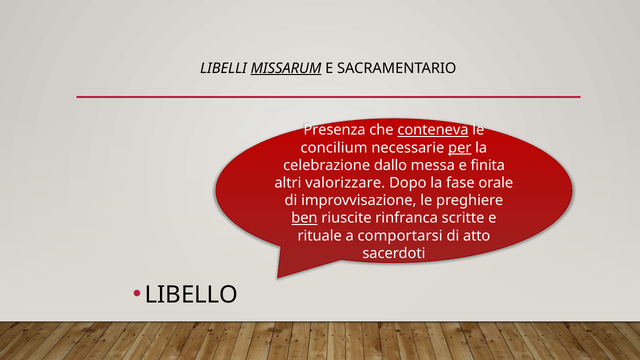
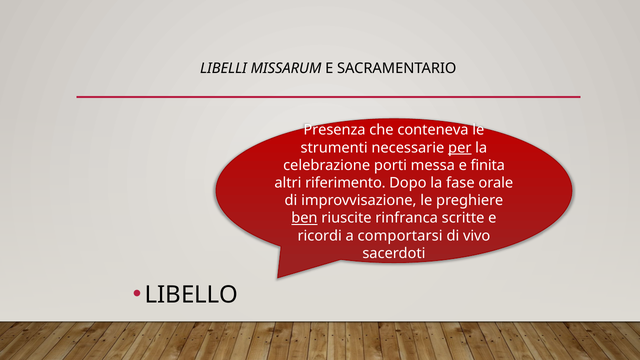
MISSARUM underline: present -> none (286, 68)
conteneva underline: present -> none (433, 130)
concilium: concilium -> strumenti (334, 148)
dallo: dallo -> porti (390, 165)
valorizzare: valorizzare -> riferimento (345, 183)
rituale: rituale -> ricordi (320, 236)
atto: atto -> vivo (477, 236)
